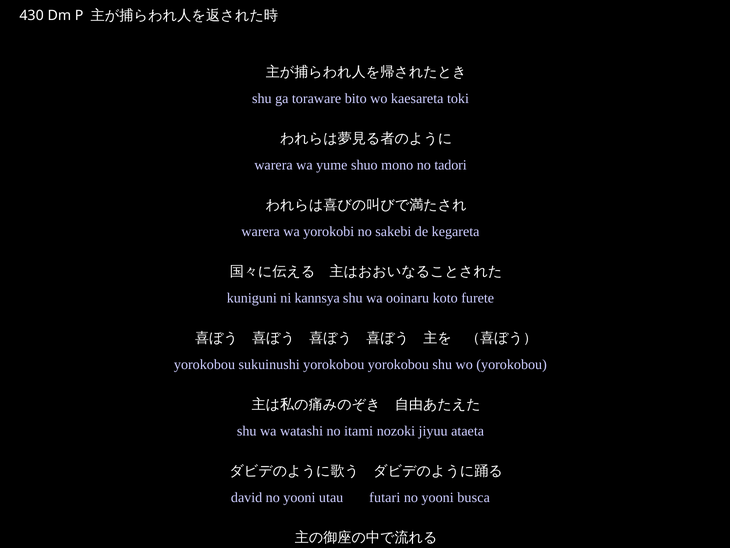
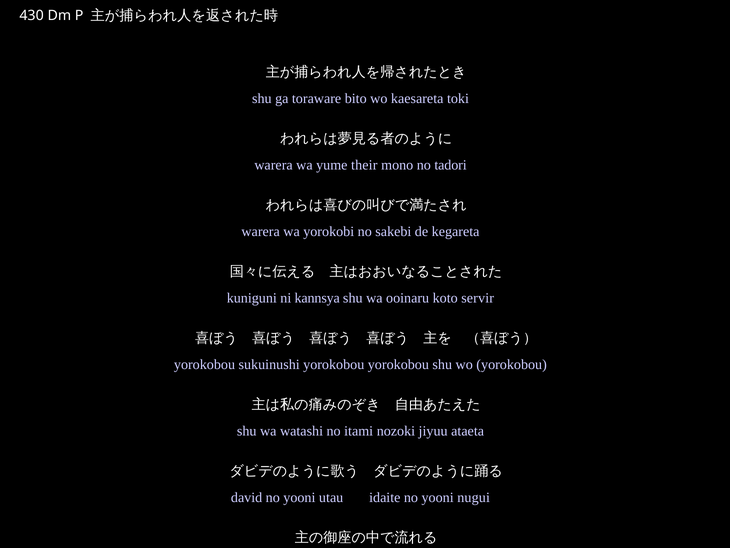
shuo: shuo -> their (364, 165)
furete: furete -> servir (478, 298)
futari: futari -> idaite (385, 497)
busca: busca -> nugui (474, 497)
